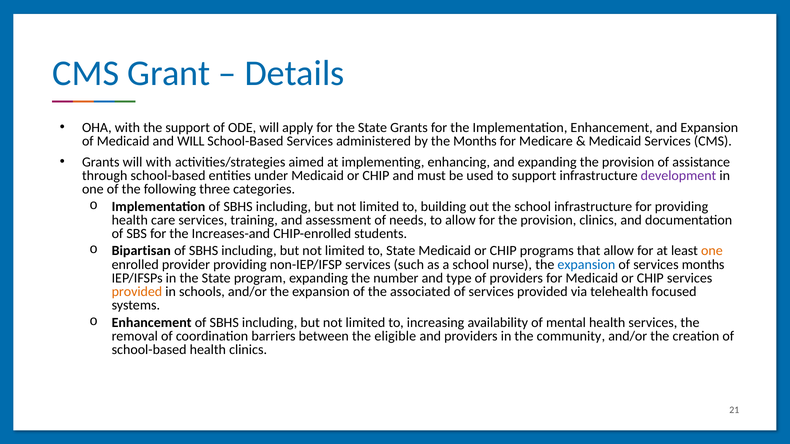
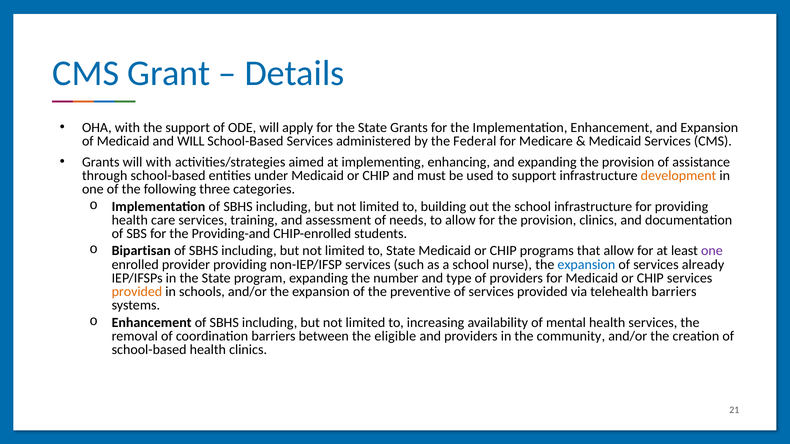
the Months: Months -> Federal (475, 141)
development colour: purple -> orange (679, 176)
Increases-and: Increases-and -> Providing-and (231, 234)
one colour: orange -> purple (712, 251)
services months: months -> already (703, 265)
associated: associated -> preventive (420, 292)
telehealth focused: focused -> barriers (674, 292)
